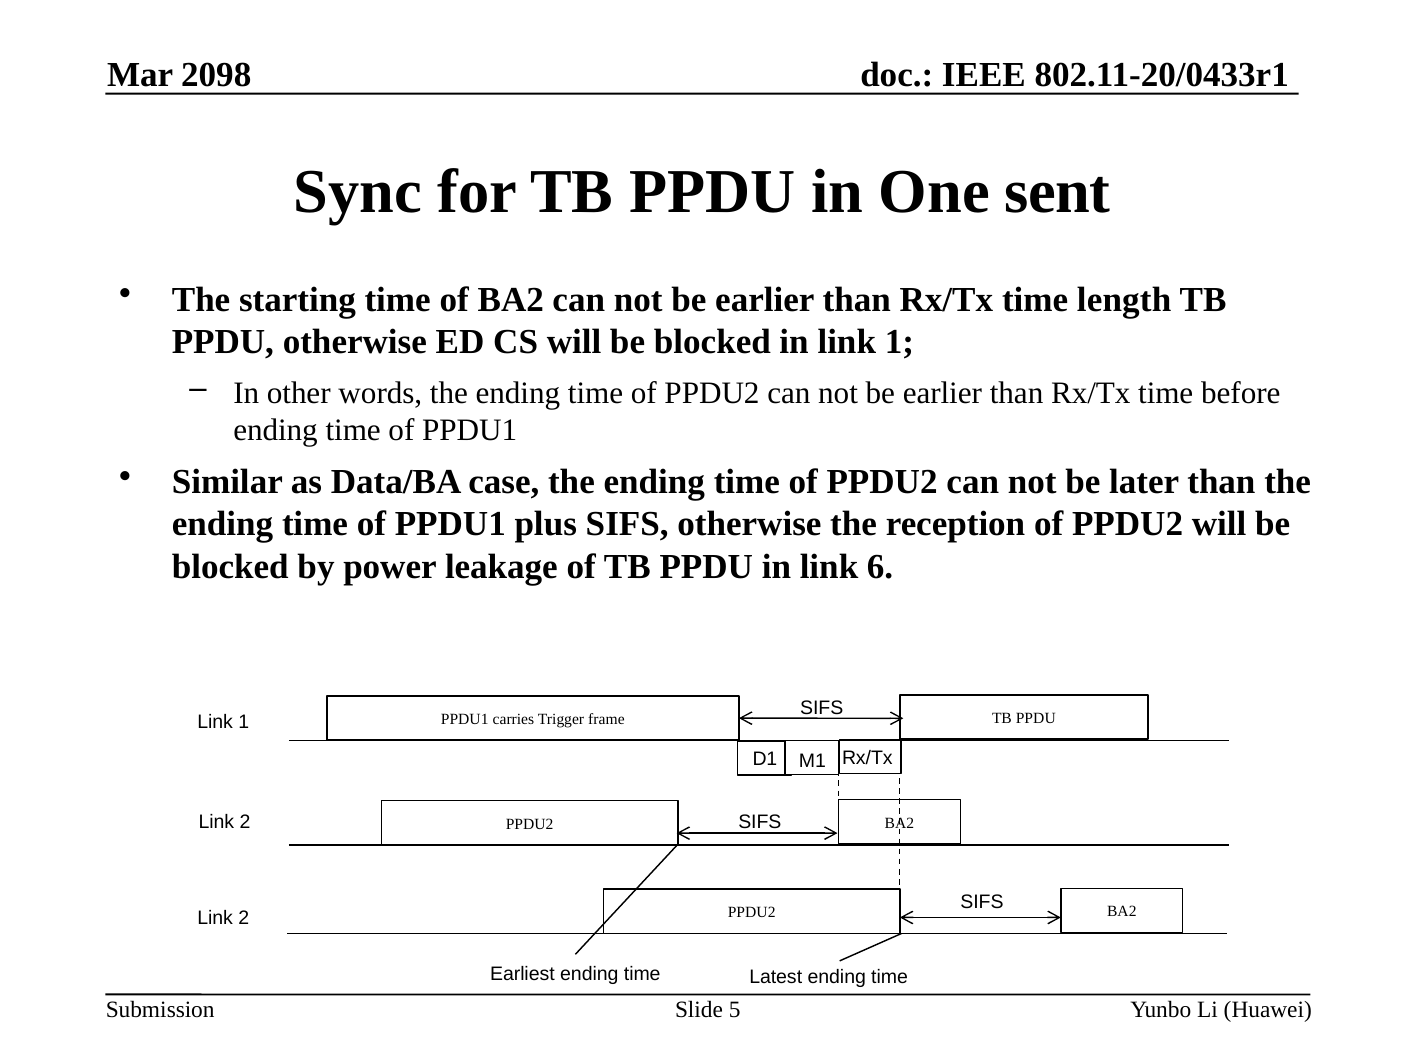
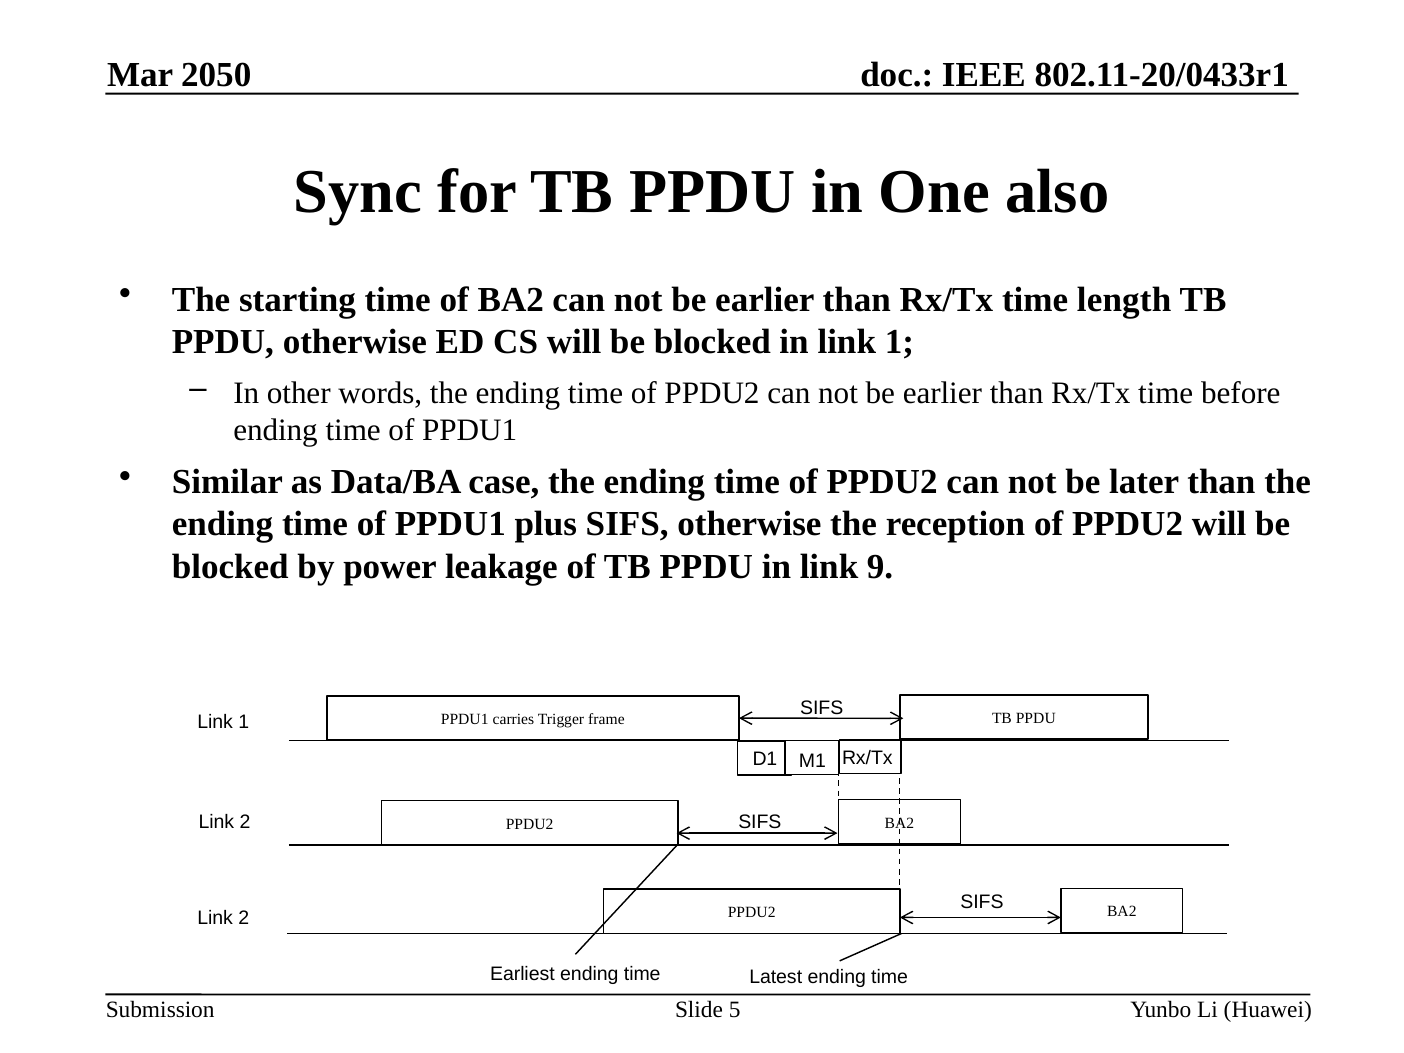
2098: 2098 -> 2050 (216, 75)
sent: sent -> also (1057, 191)
6: 6 -> 9 (880, 566)
